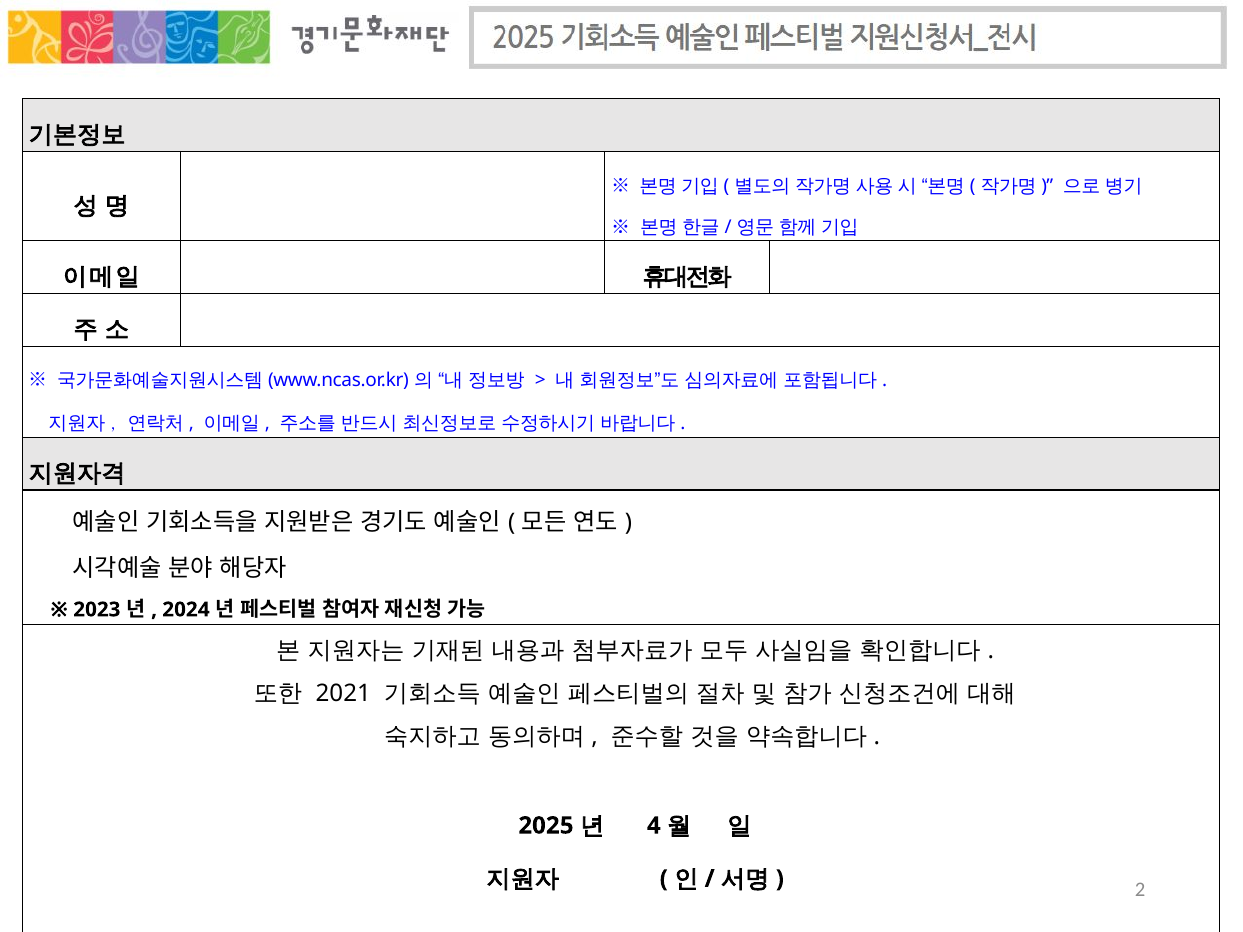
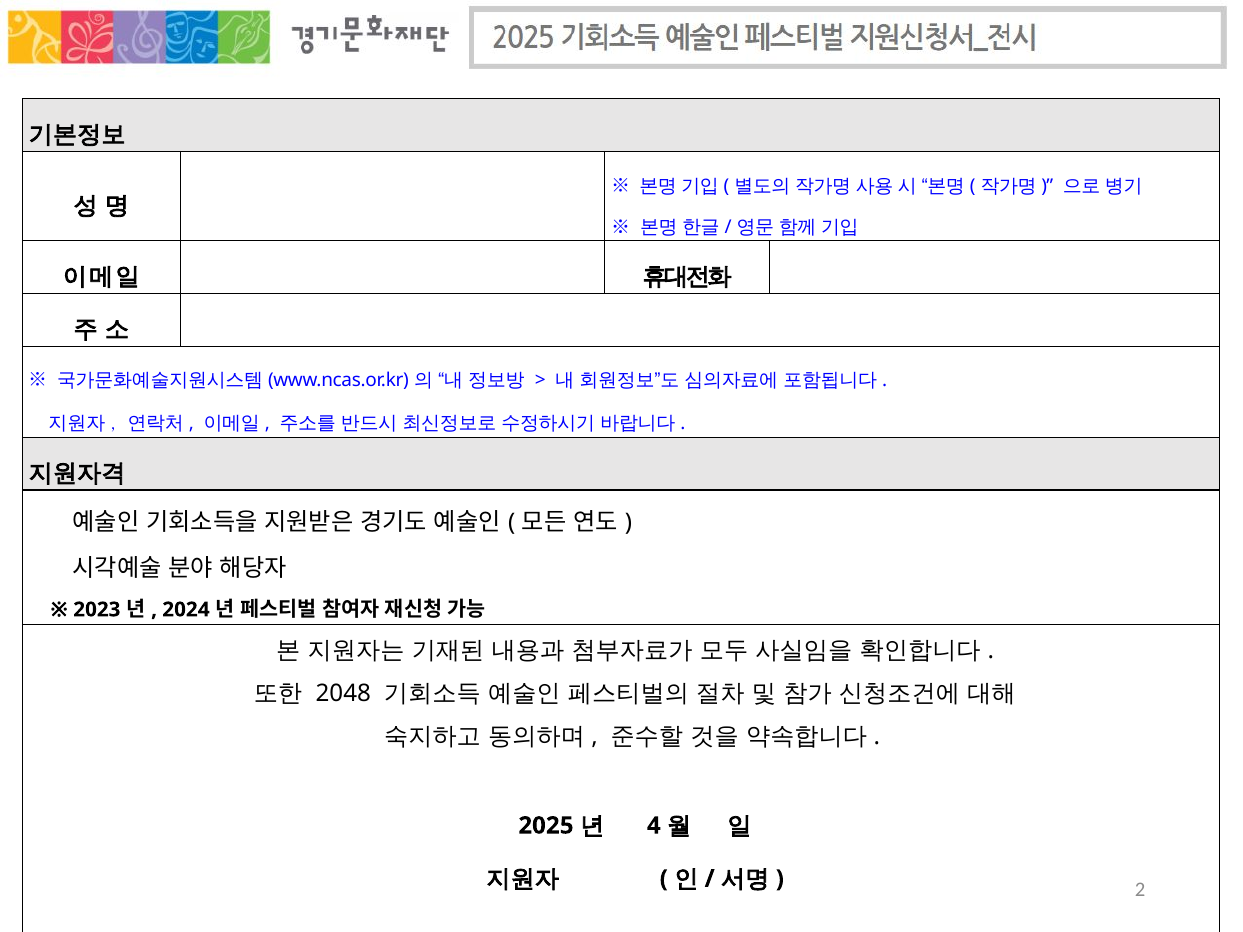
2021: 2021 -> 2048 (343, 694)
